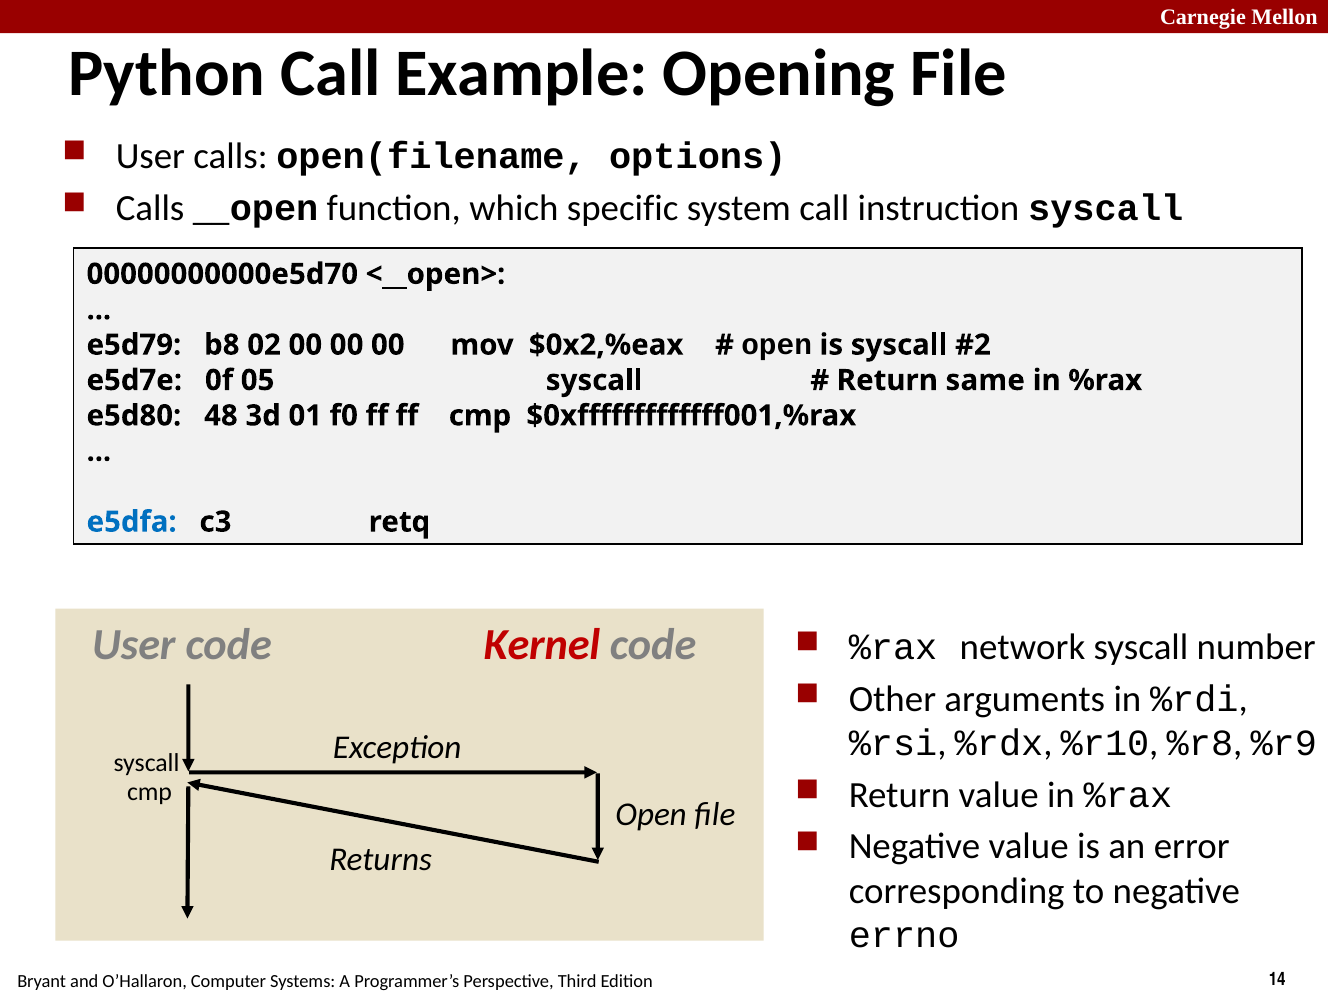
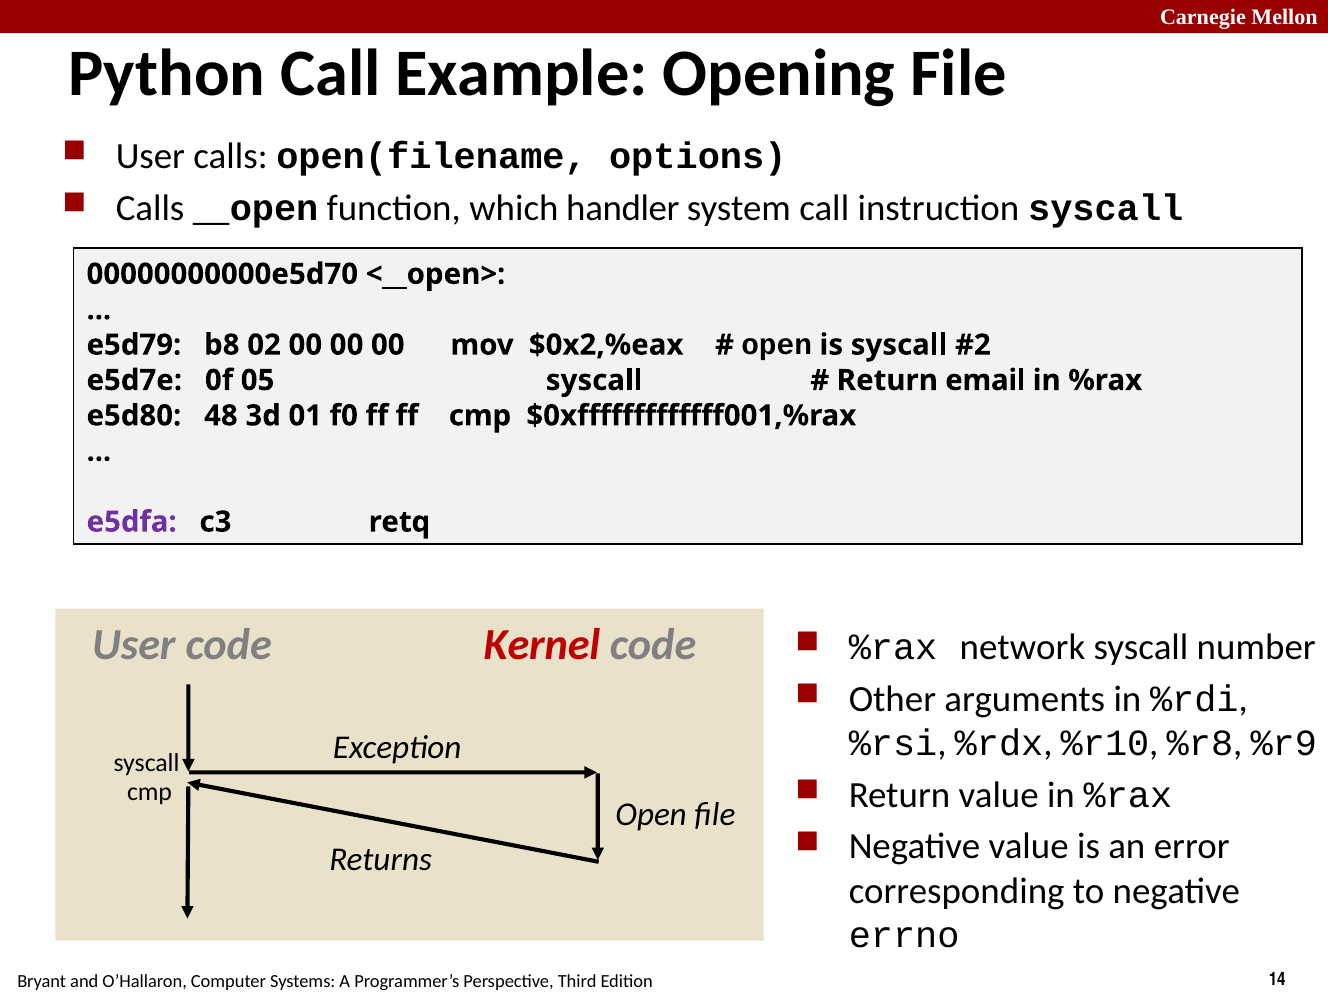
specific: specific -> handler (623, 208)
same: same -> email (985, 380)
e5dfa colour: blue -> purple (132, 522)
